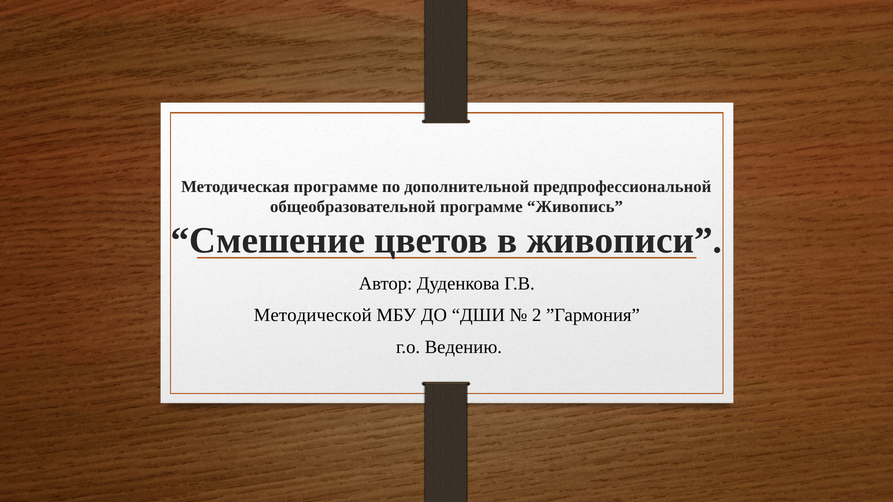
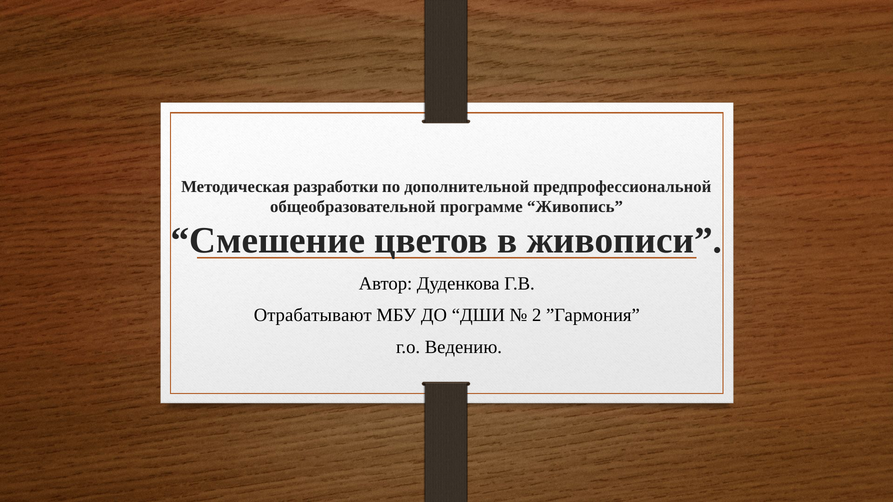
Методическая программе: программе -> разработки (336, 187)
Методической: Методической -> Отрабатывают (313, 315)
